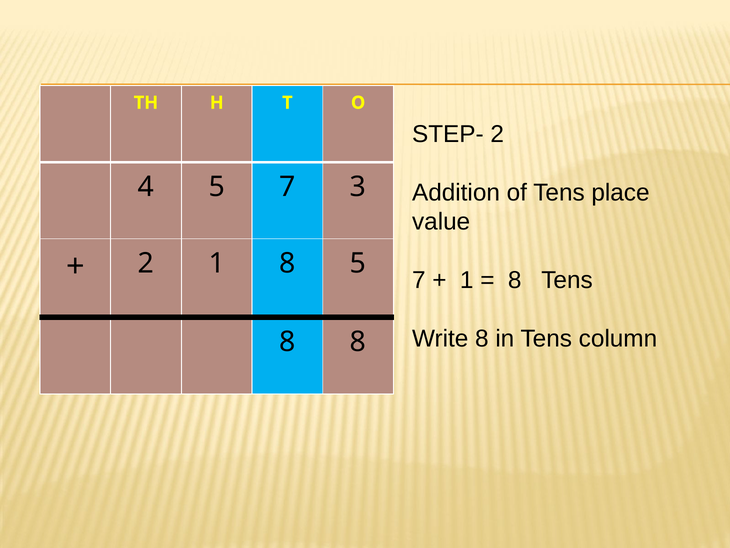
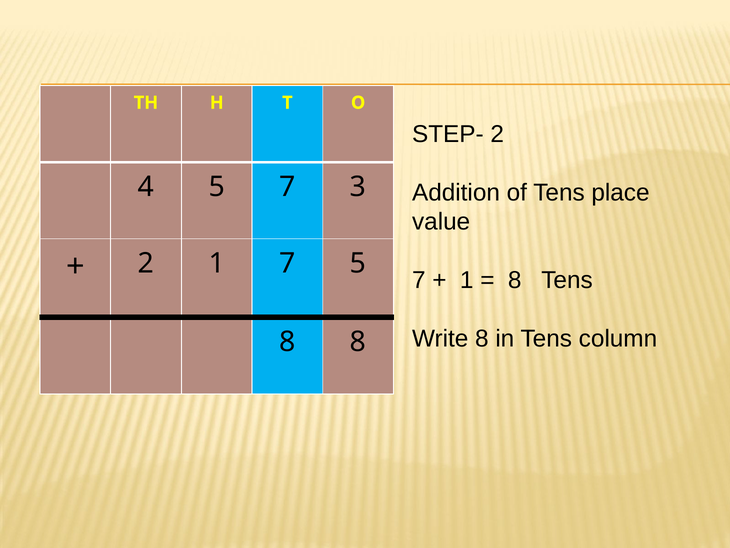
1 8: 8 -> 7 (287, 263)
